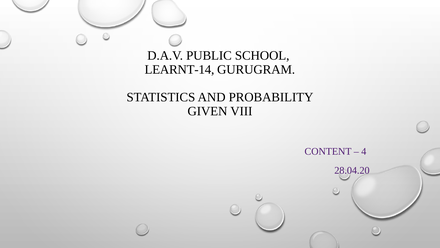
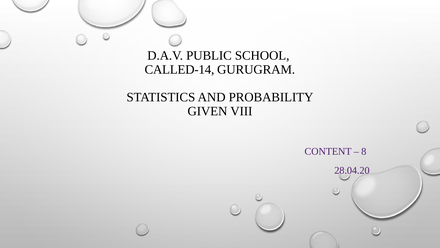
LEARNT-14: LEARNT-14 -> CALLED-14 (179, 69)
4: 4 -> 8 (364, 151)
